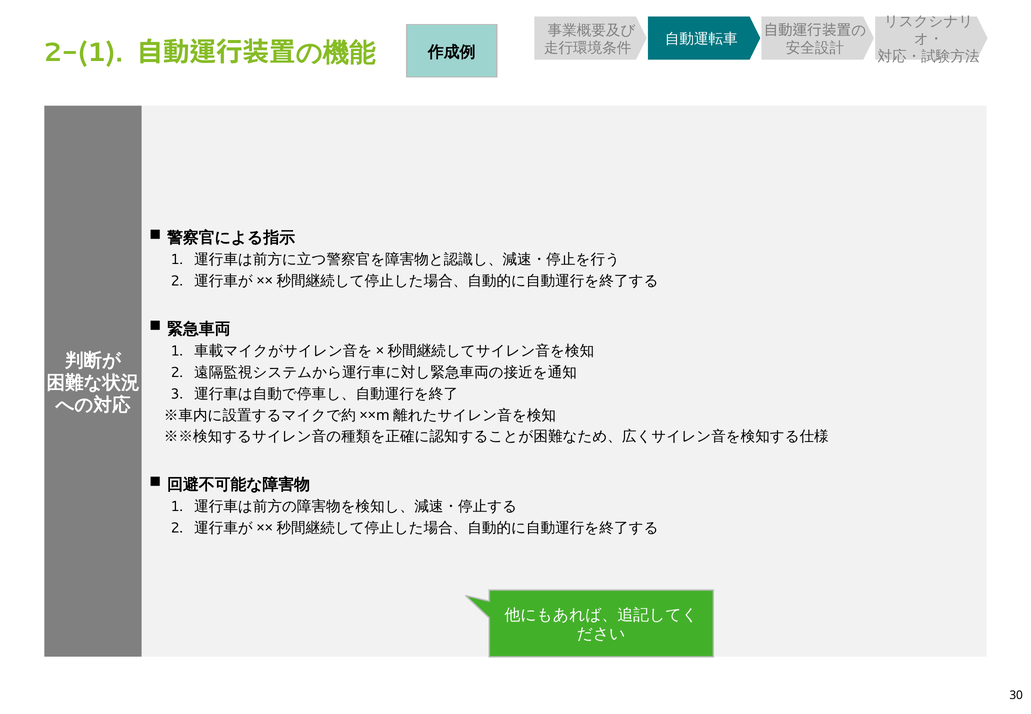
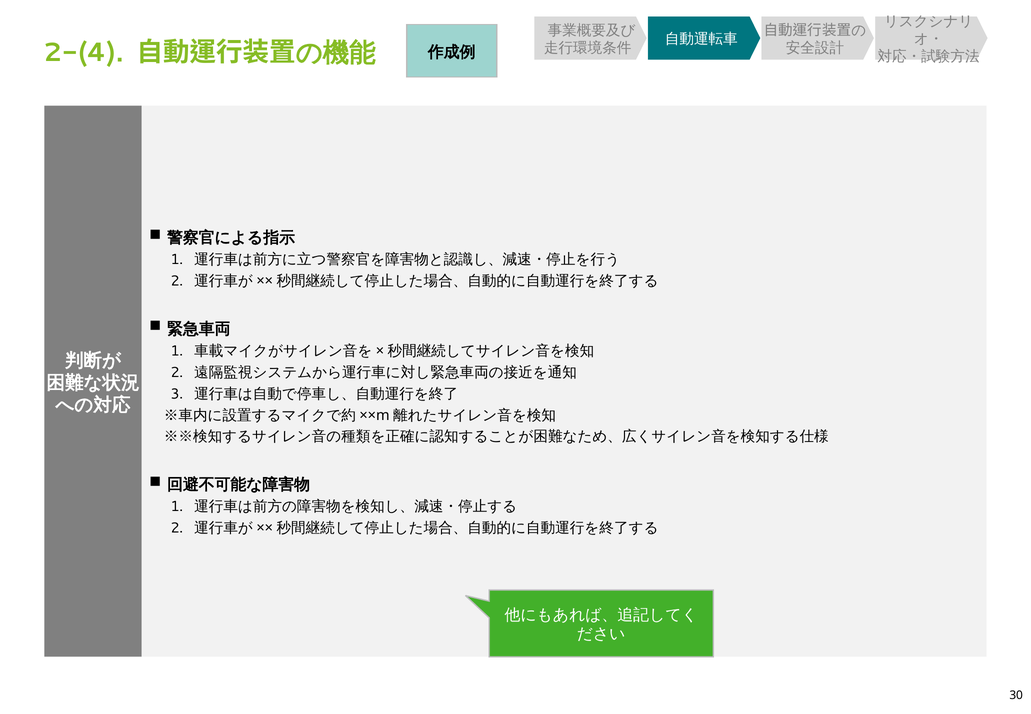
2-(1: 2-(1 -> 2-(4 (83, 53)
